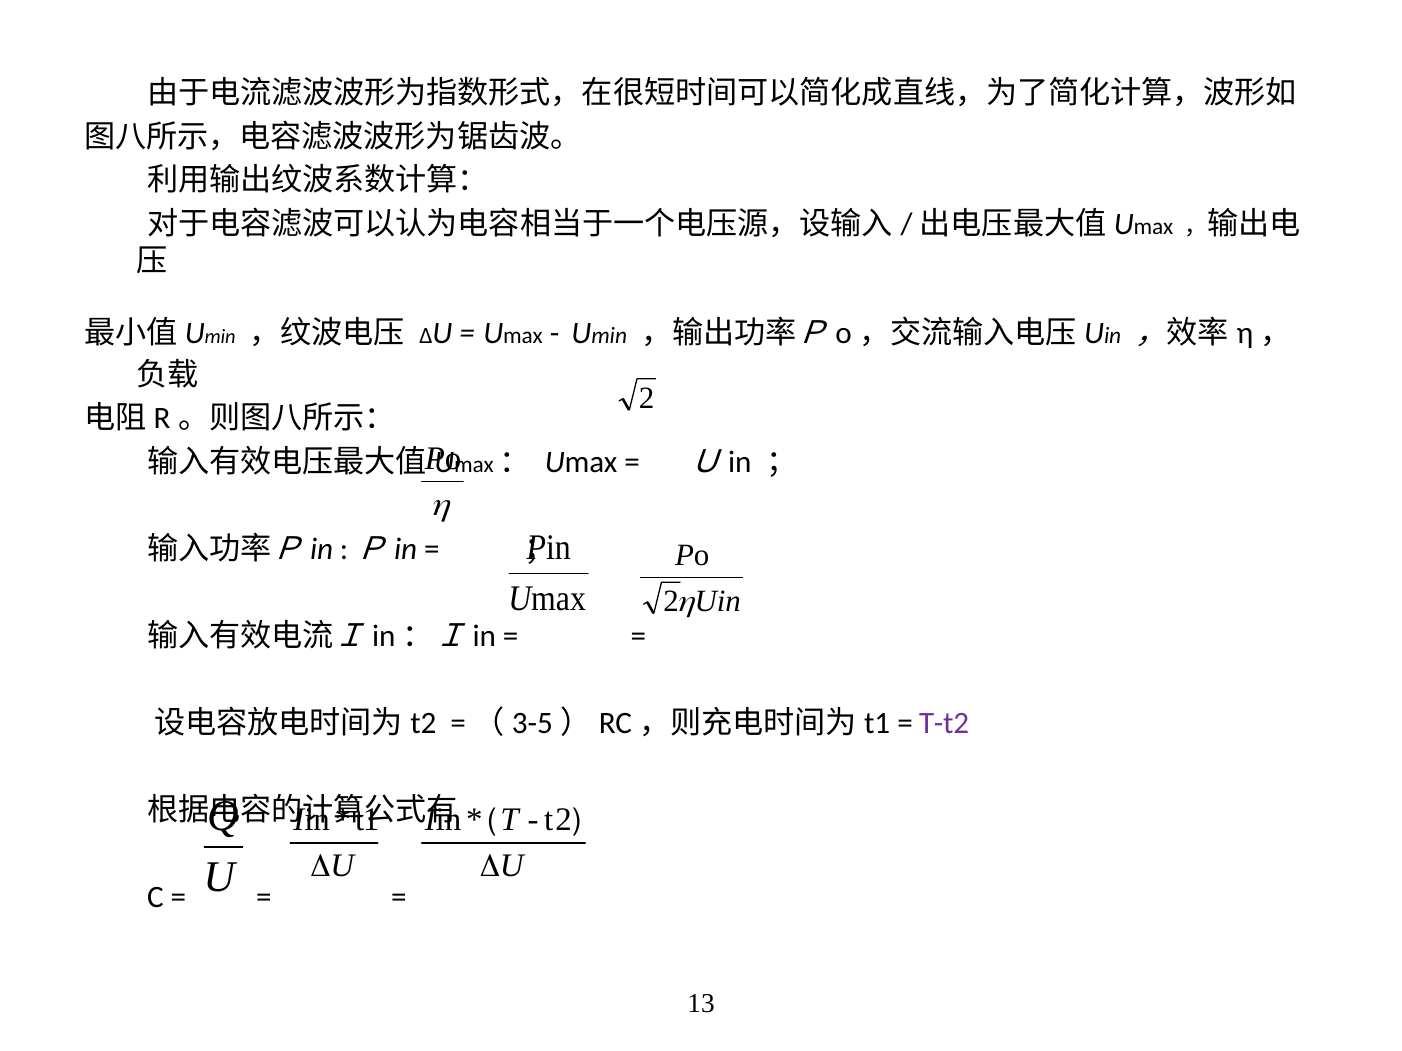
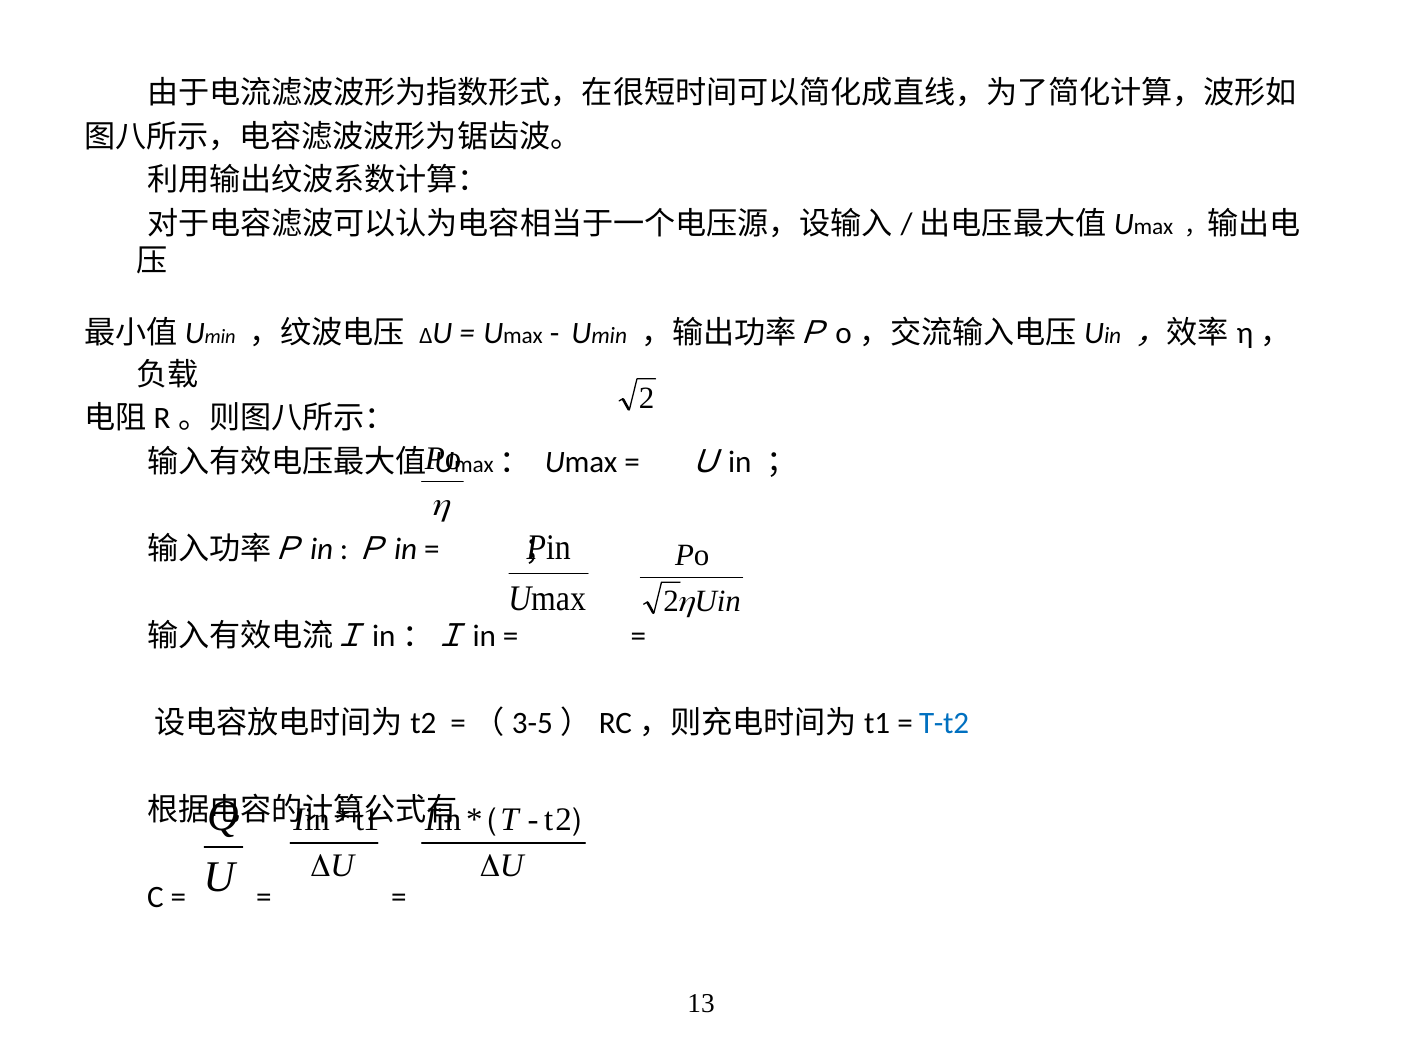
T-t2 colour: purple -> blue (944, 723)
